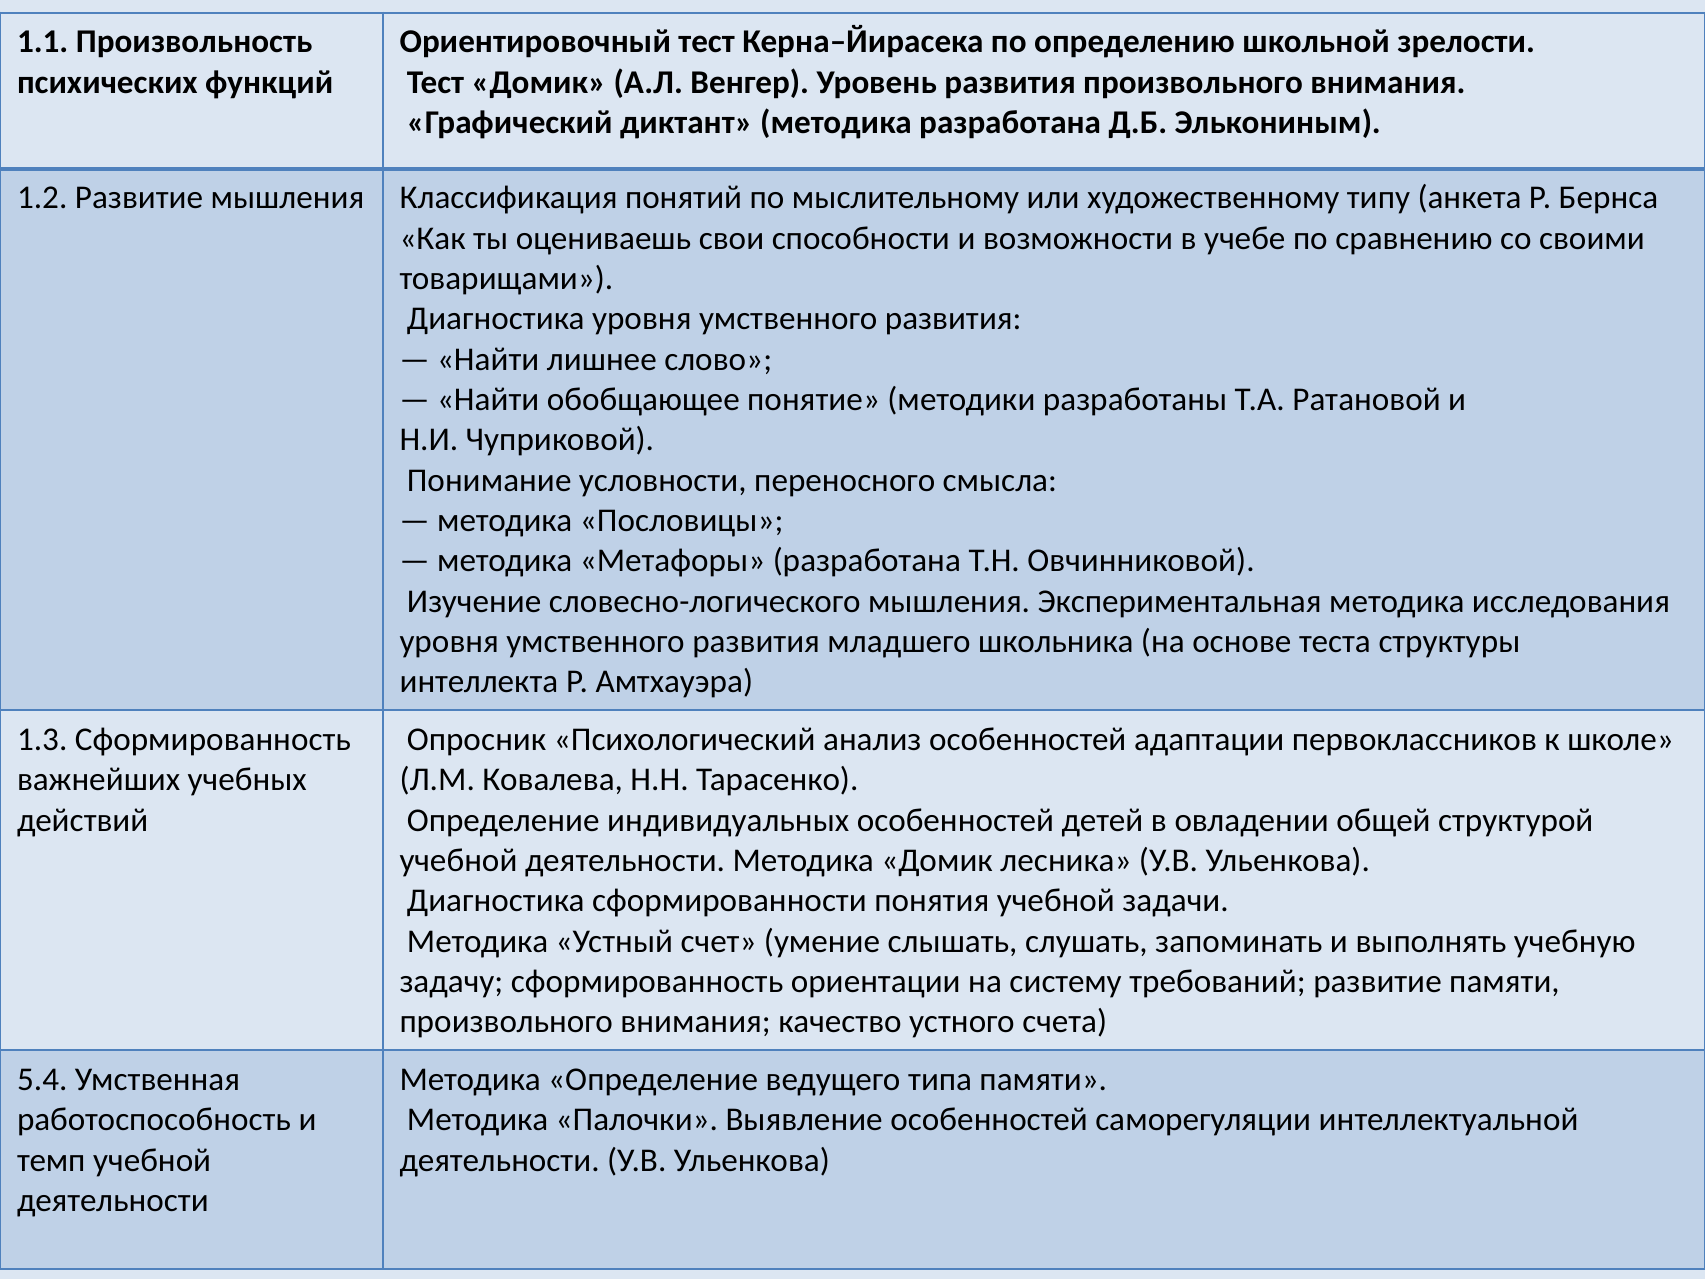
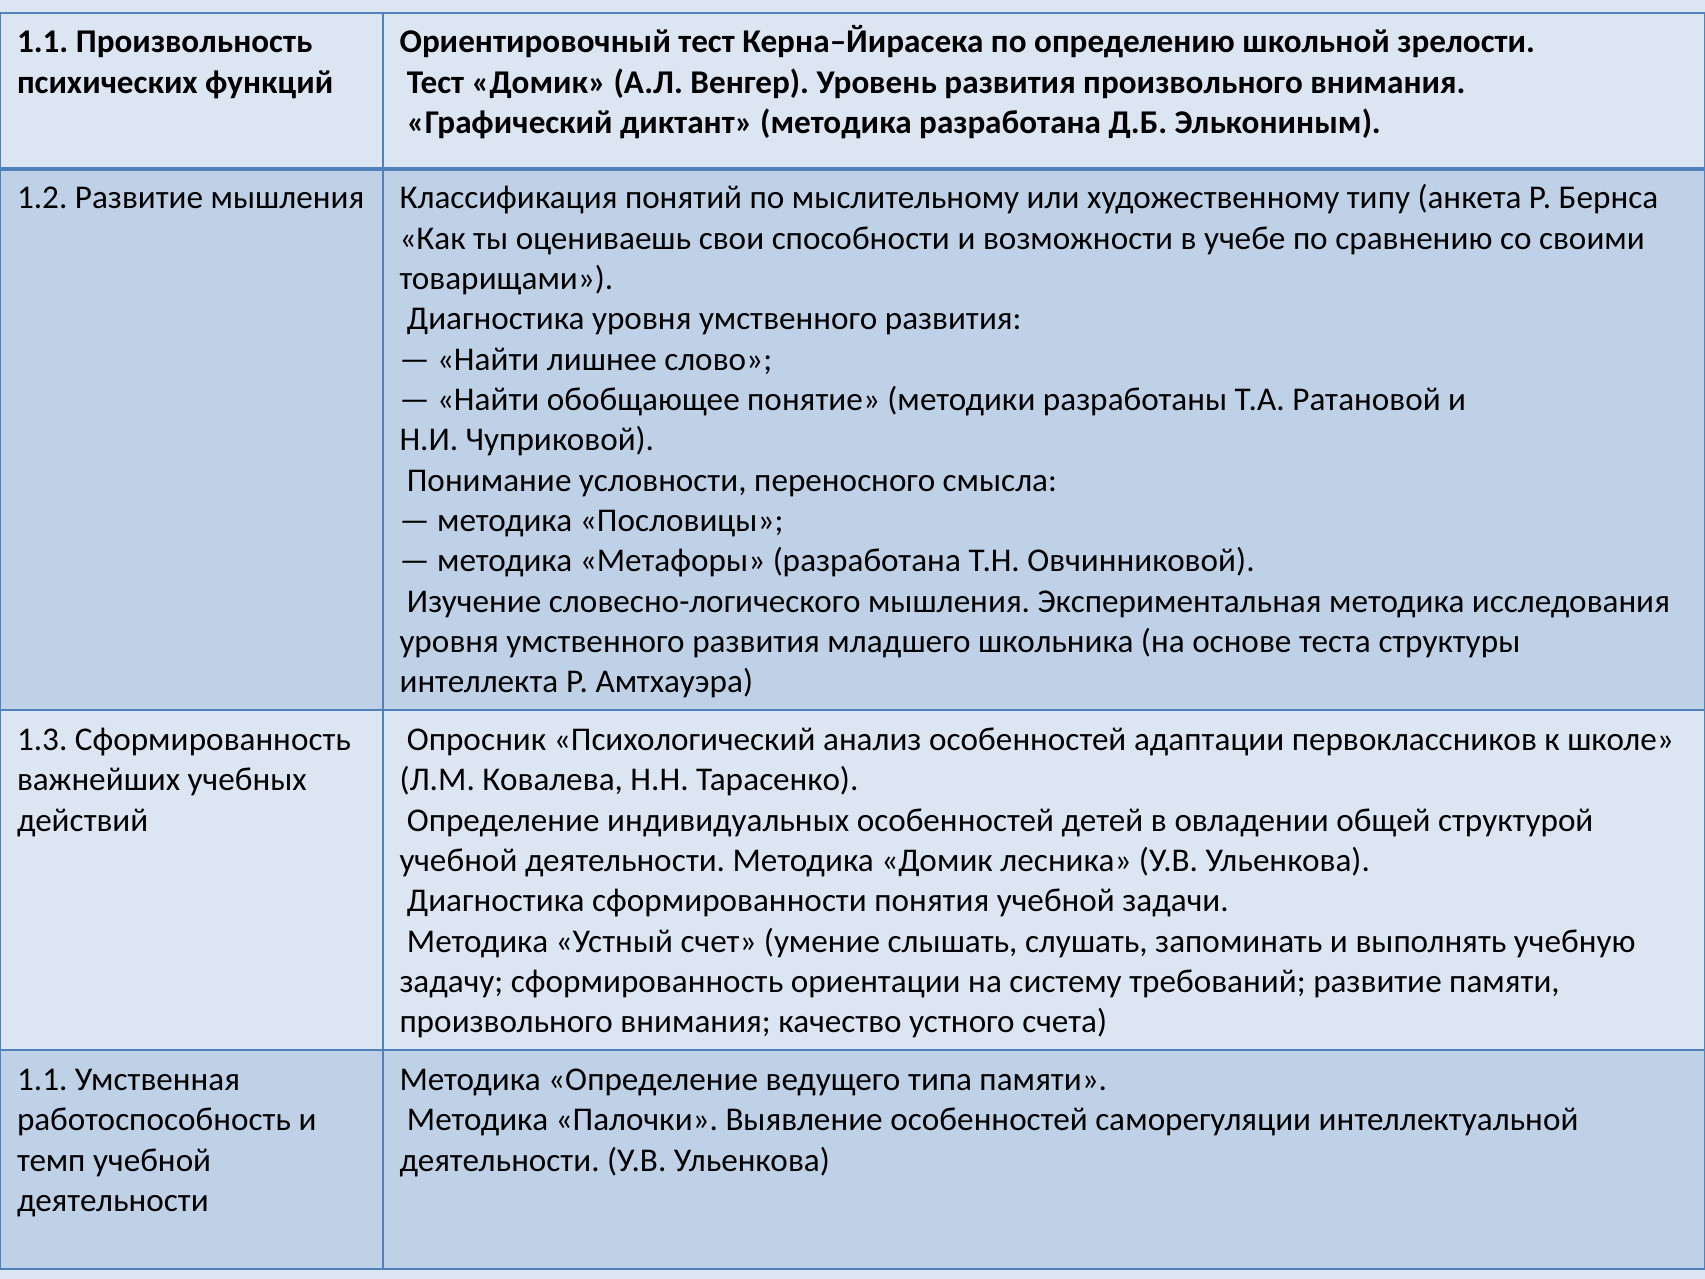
5.4: 5.4 -> 1.1 (42, 1079)
